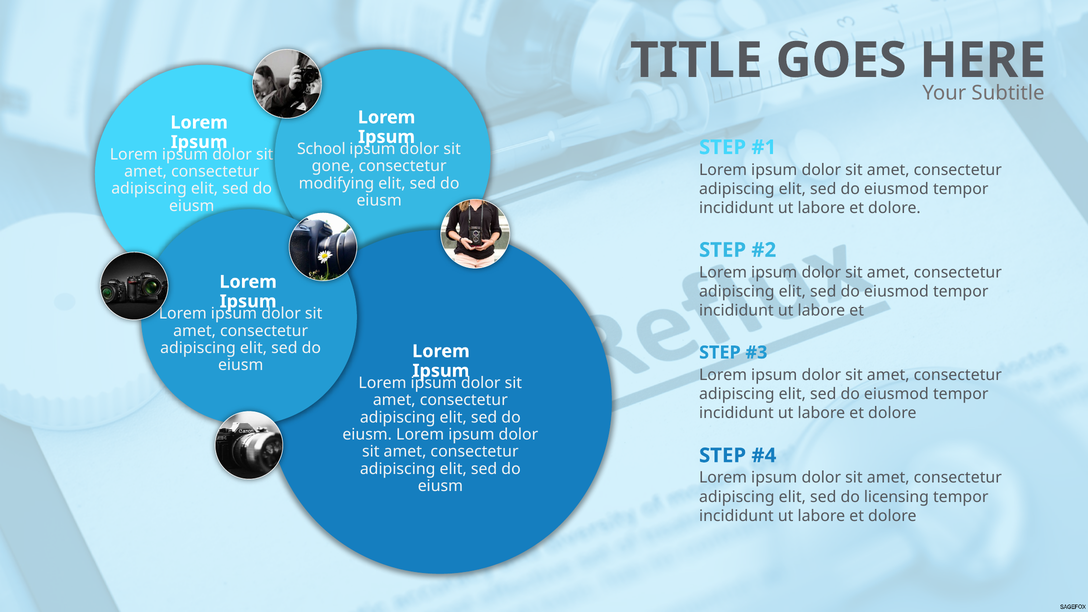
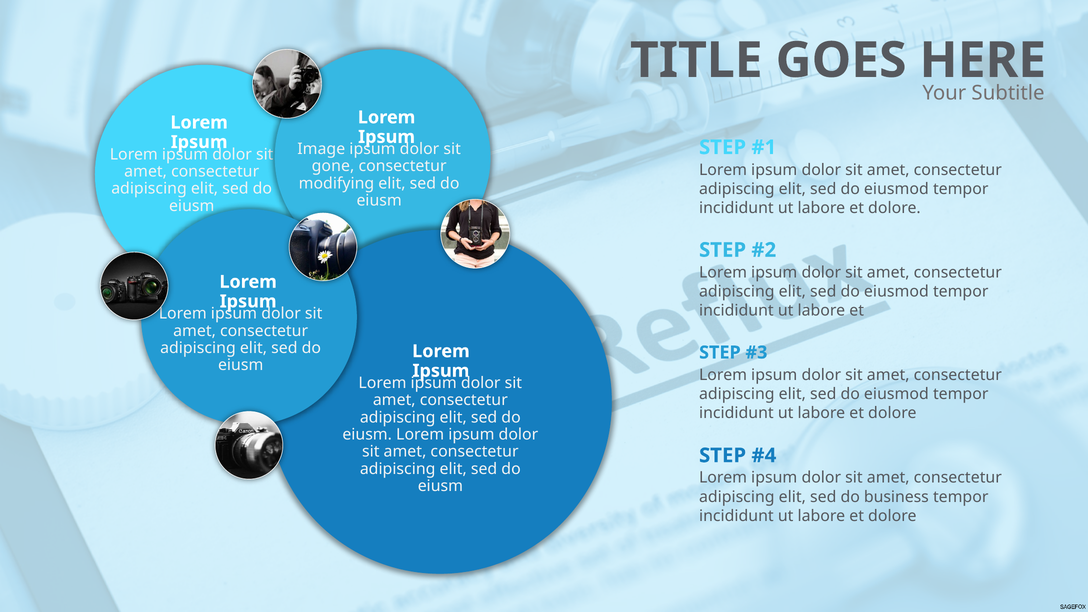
School: School -> Image (321, 149)
licensing: licensing -> business (896, 497)
